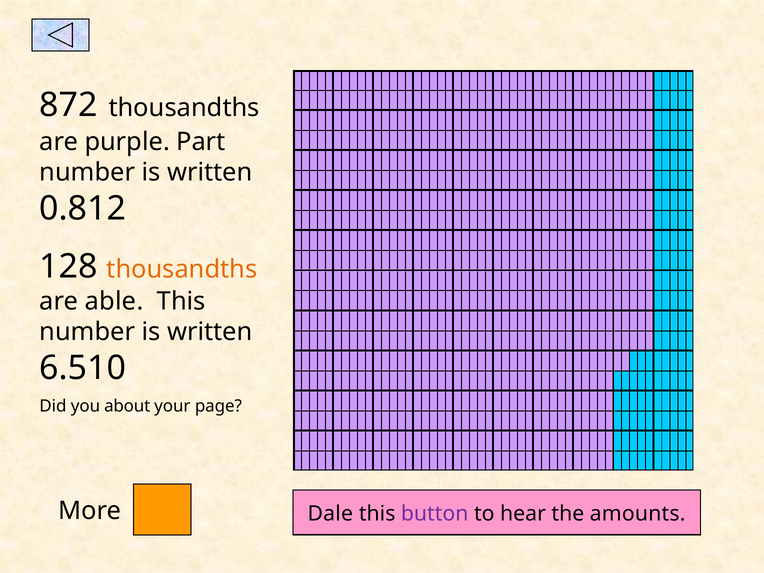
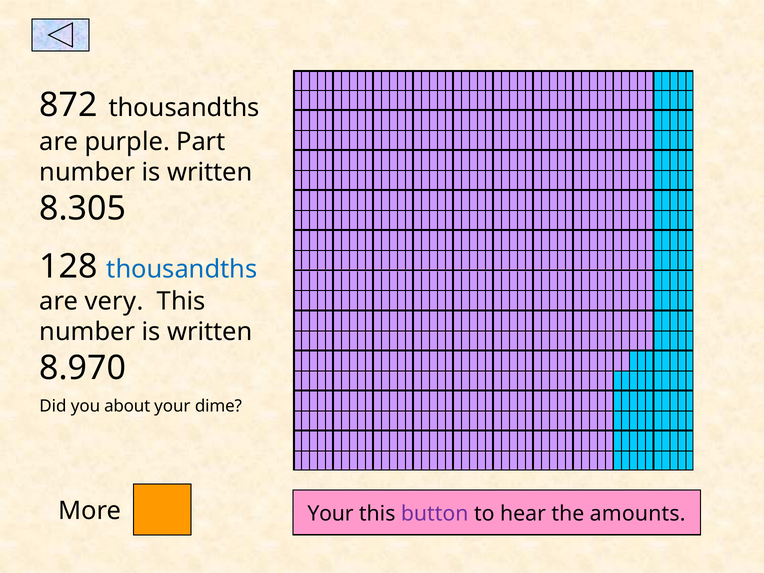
0.812: 0.812 -> 8.305 (83, 209)
thousandths colour: orange -> blue (182, 269)
able: able -> very (114, 301)
6.510: 6.510 -> 8.970 (83, 368)
page: page -> dime (218, 406)
More Dale: Dale -> Your (330, 514)
